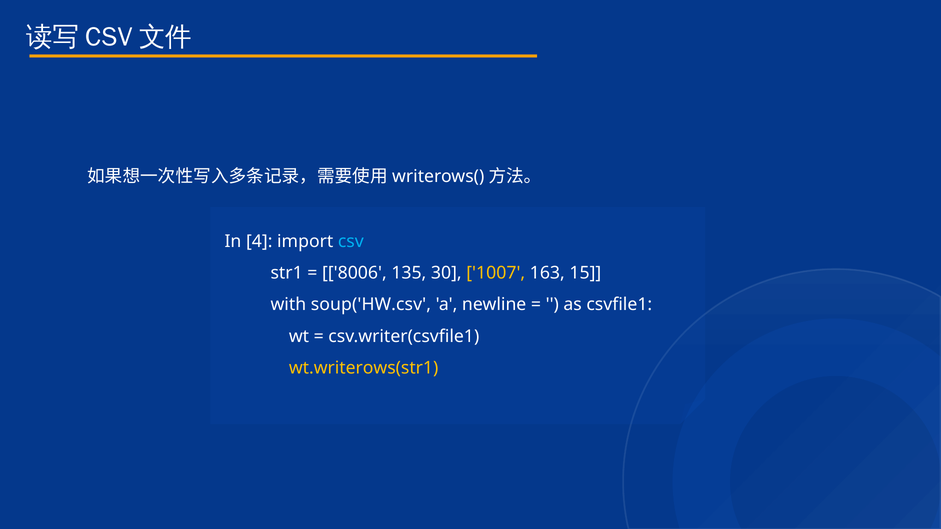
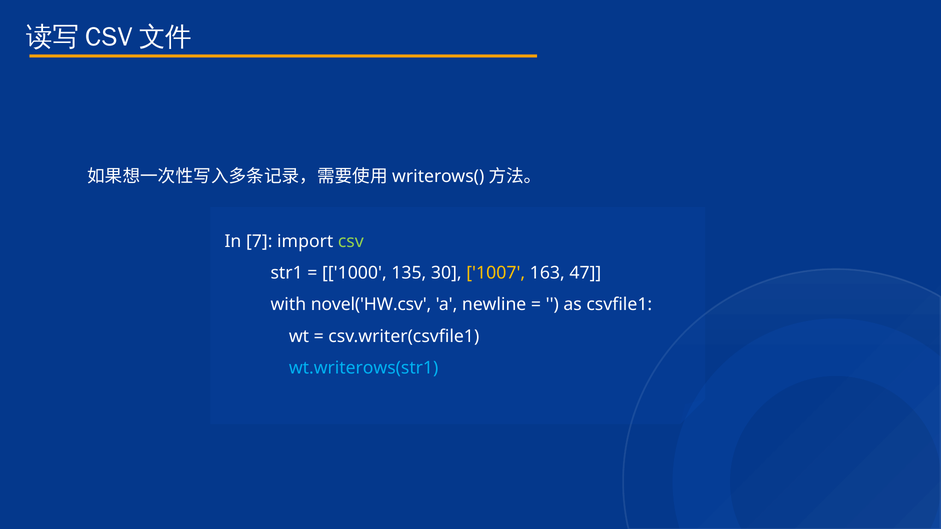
4: 4 -> 7 (259, 241)
csv colour: light blue -> light green (351, 241)
8006: 8006 -> 1000 (354, 273)
15: 15 -> 47 (585, 273)
soup('HW.csv: soup('HW.csv -> novel('HW.csv (371, 305)
wt.writerows(str1 colour: yellow -> light blue (364, 368)
